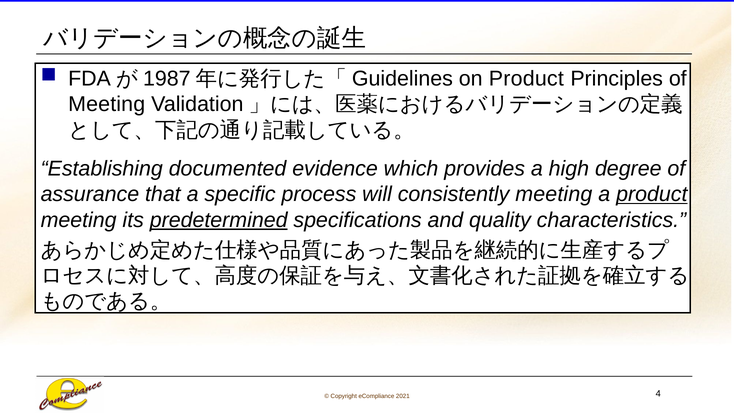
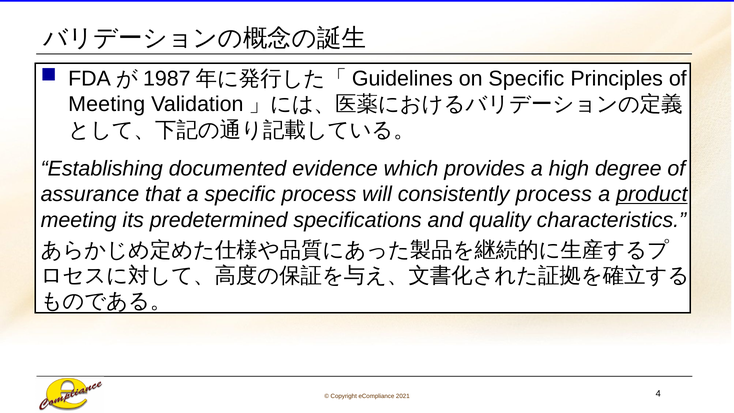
on Product: Product -> Specific (526, 79)
consistently meeting: meeting -> process (554, 194)
predetermined underline: present -> none (219, 220)
